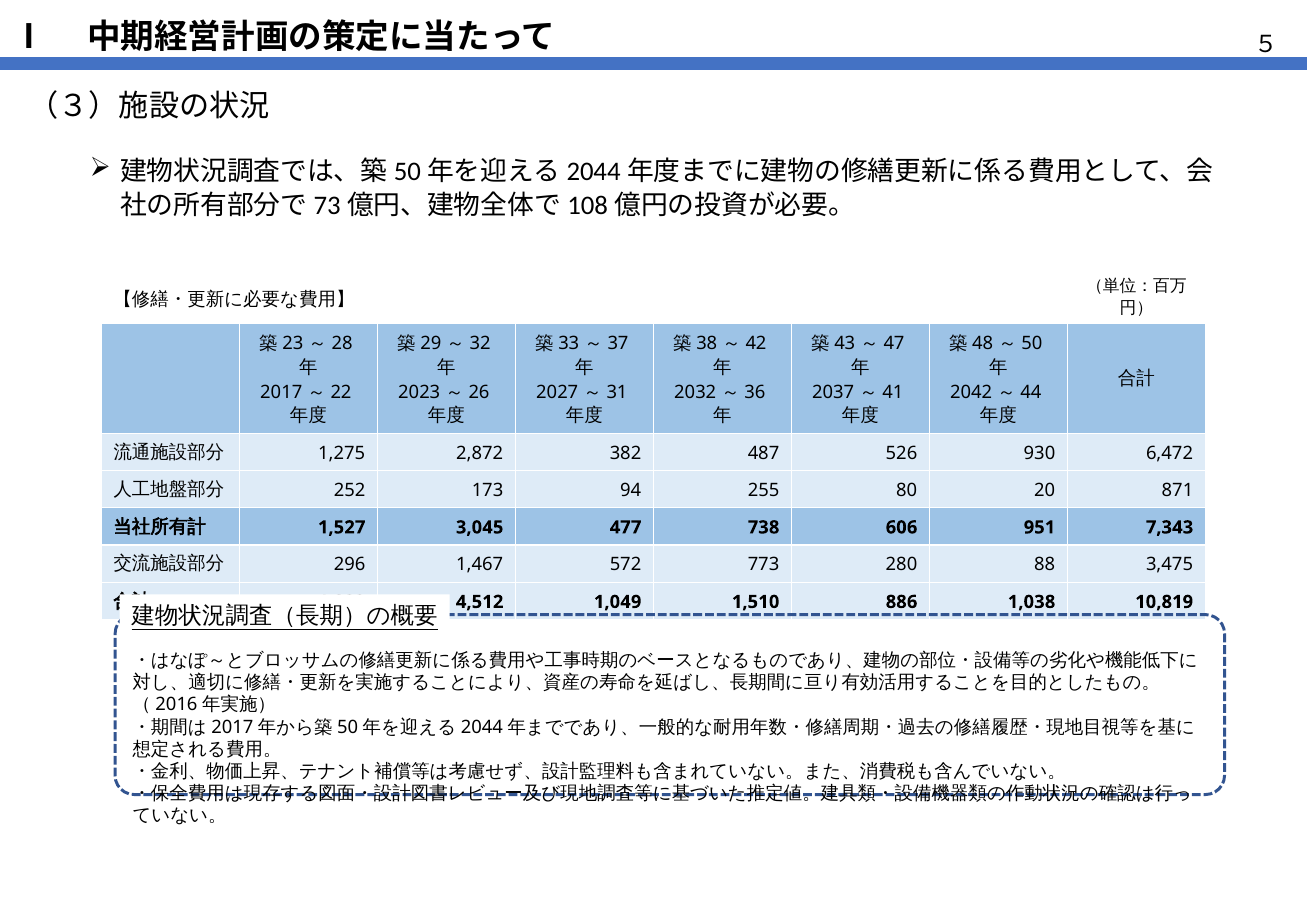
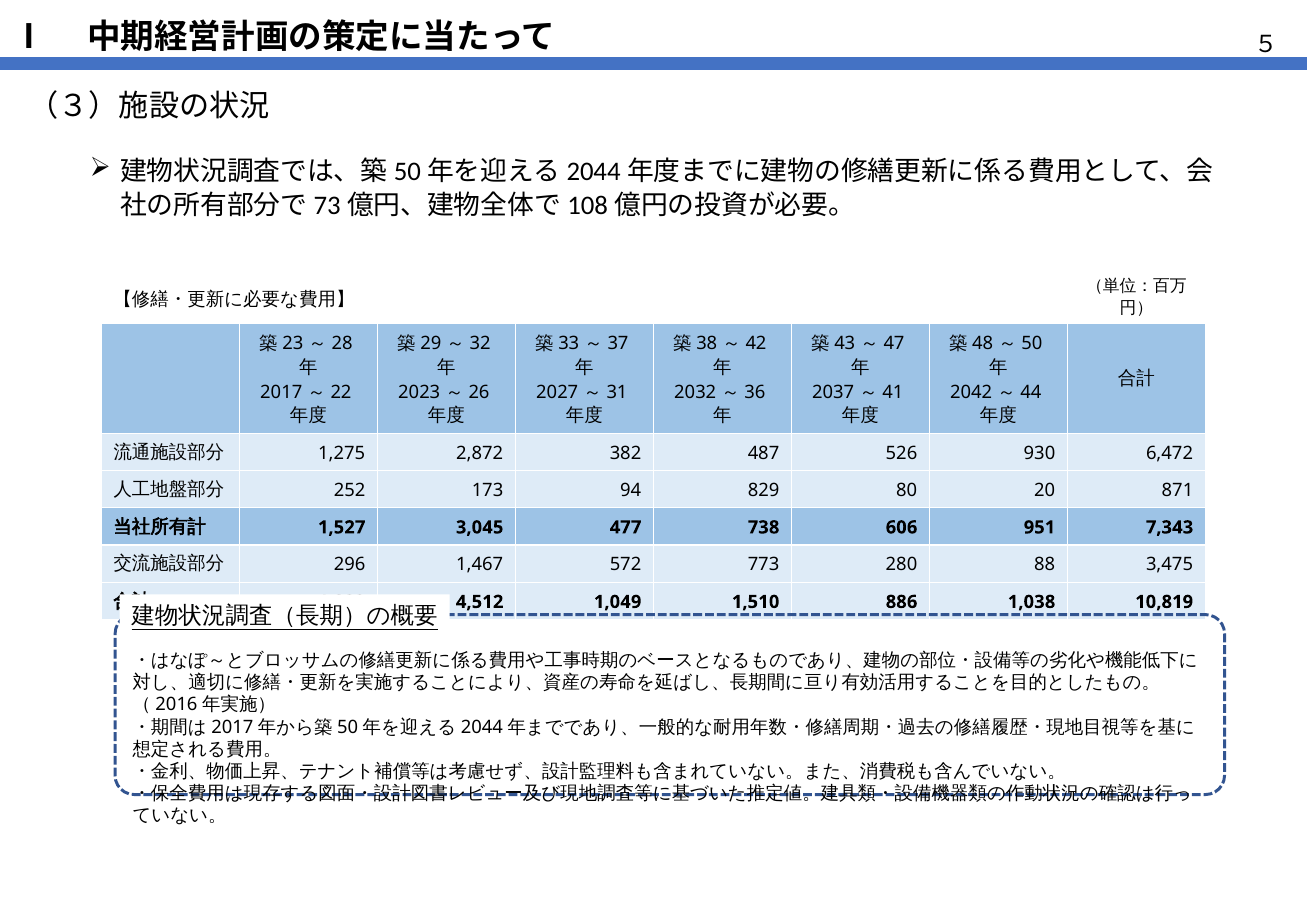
255: 255 -> 829 (764, 490)
